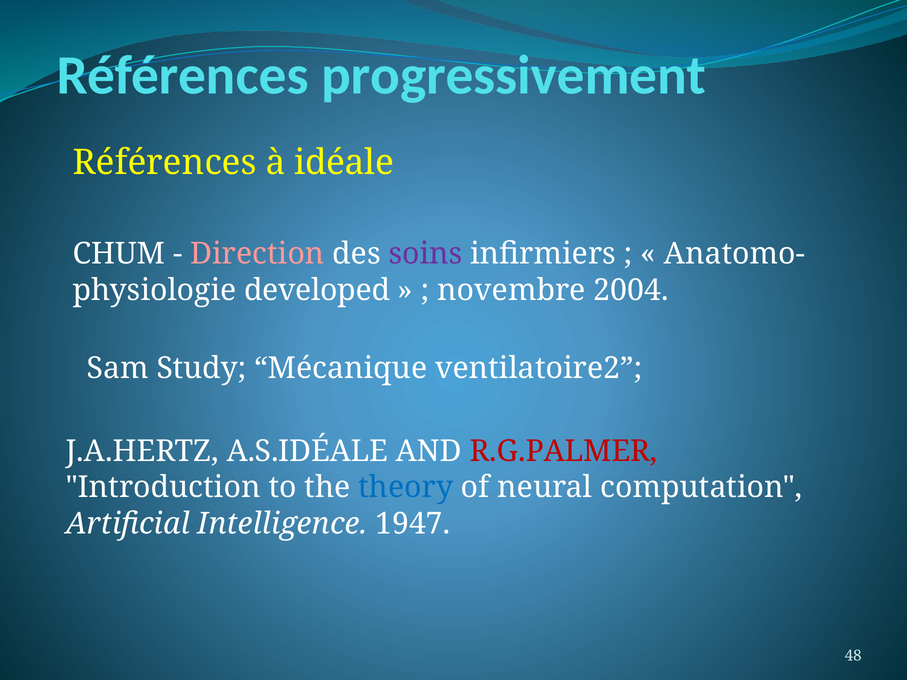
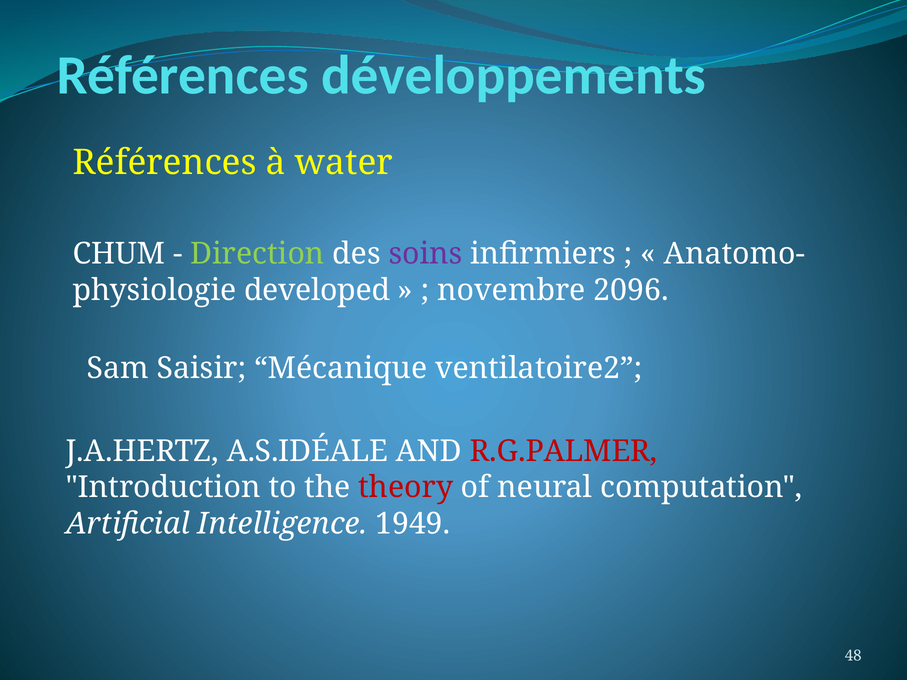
progressivement: progressivement -> développements (514, 75)
idéale: idéale -> water (344, 163)
Direction colour: pink -> light green (257, 254)
2004: 2004 -> 2096 (631, 290)
Study: Study -> Saisir (201, 369)
theory colour: blue -> red (406, 488)
1947: 1947 -> 1949 (413, 524)
